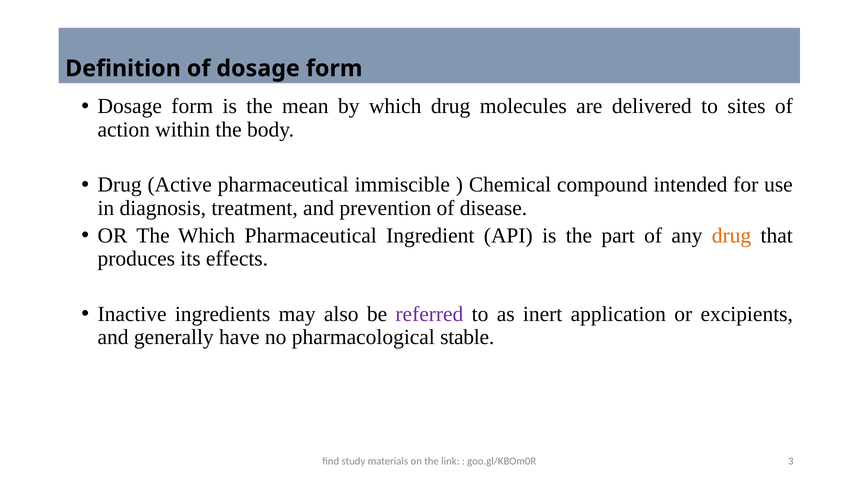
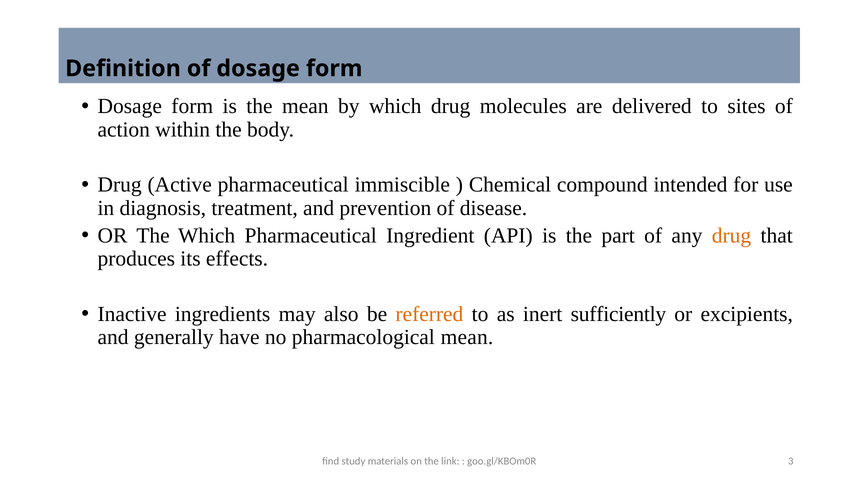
referred colour: purple -> orange (429, 314)
application: application -> sufficiently (618, 314)
pharmacological stable: stable -> mean (467, 337)
